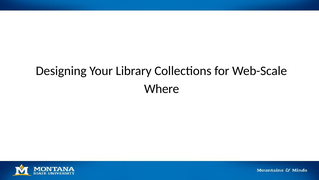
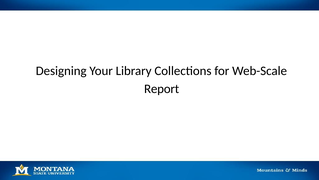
Where: Where -> Report (162, 89)
